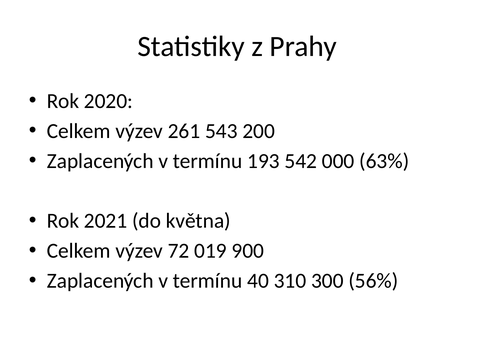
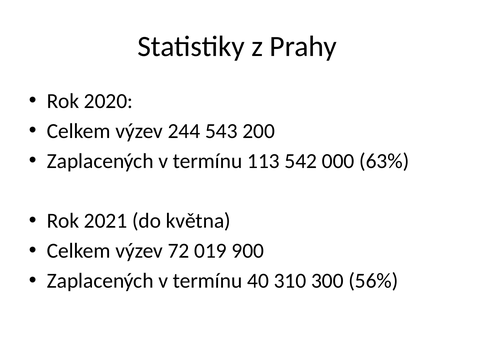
261: 261 -> 244 (184, 131)
193: 193 -> 113 (263, 161)
